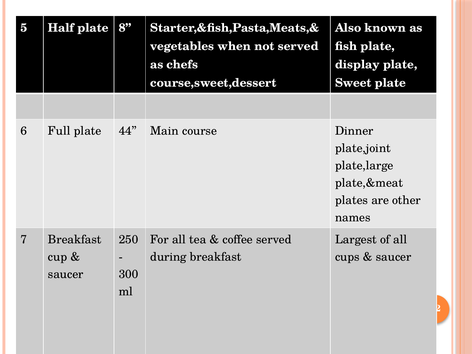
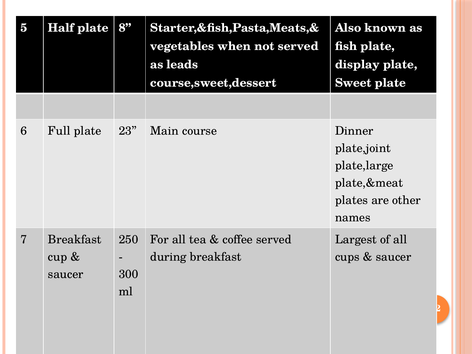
chefs: chefs -> leads (182, 65)
44: 44 -> 23 (128, 131)
